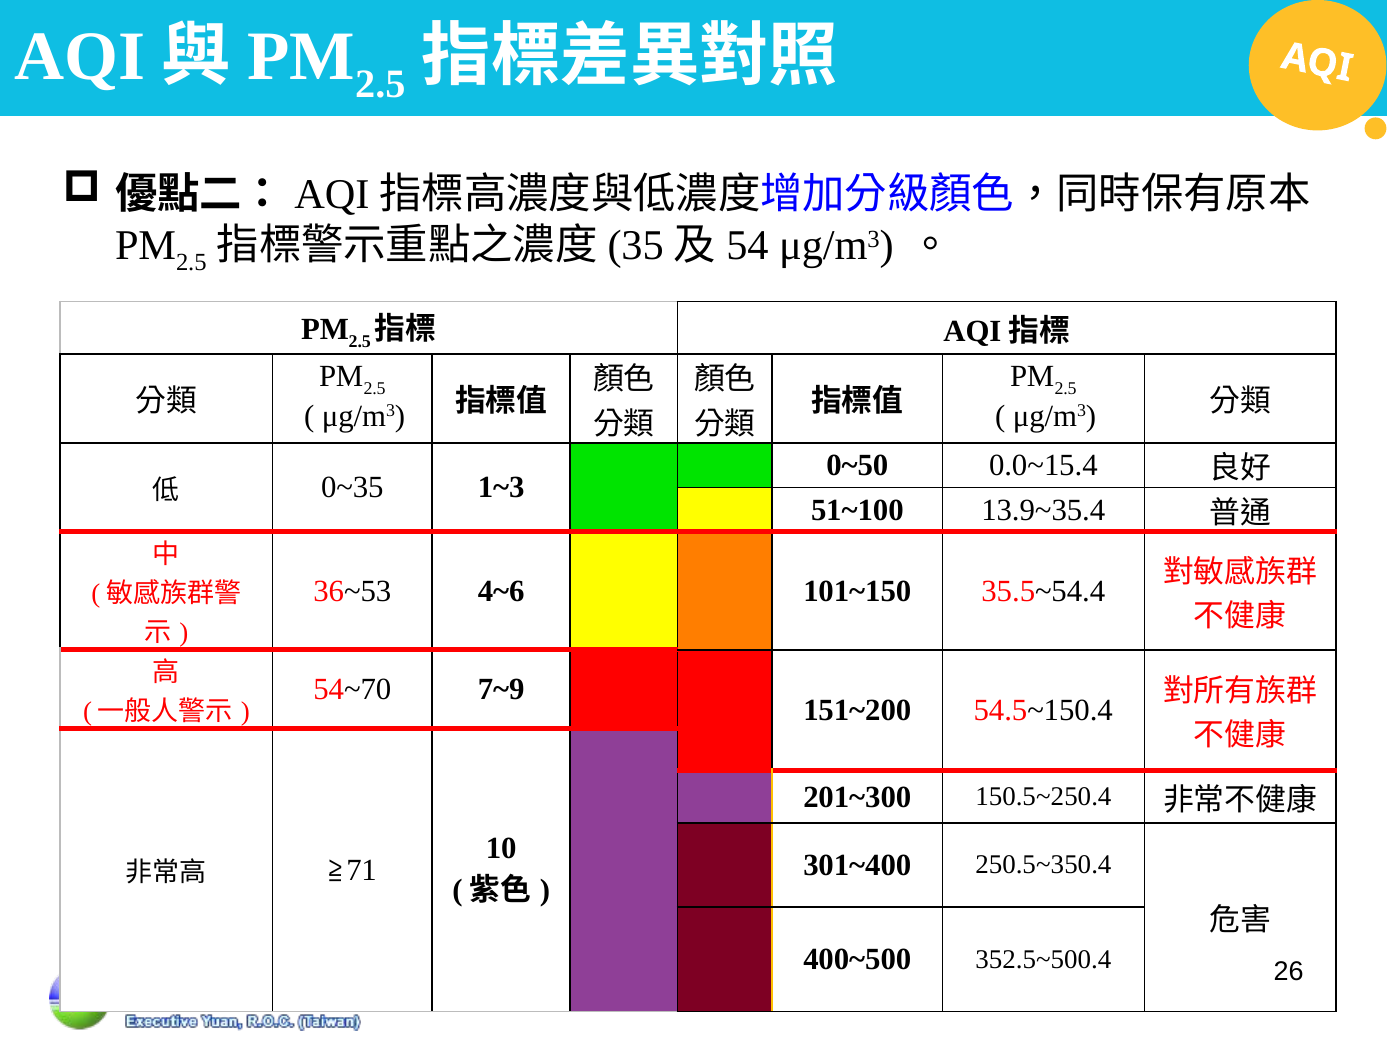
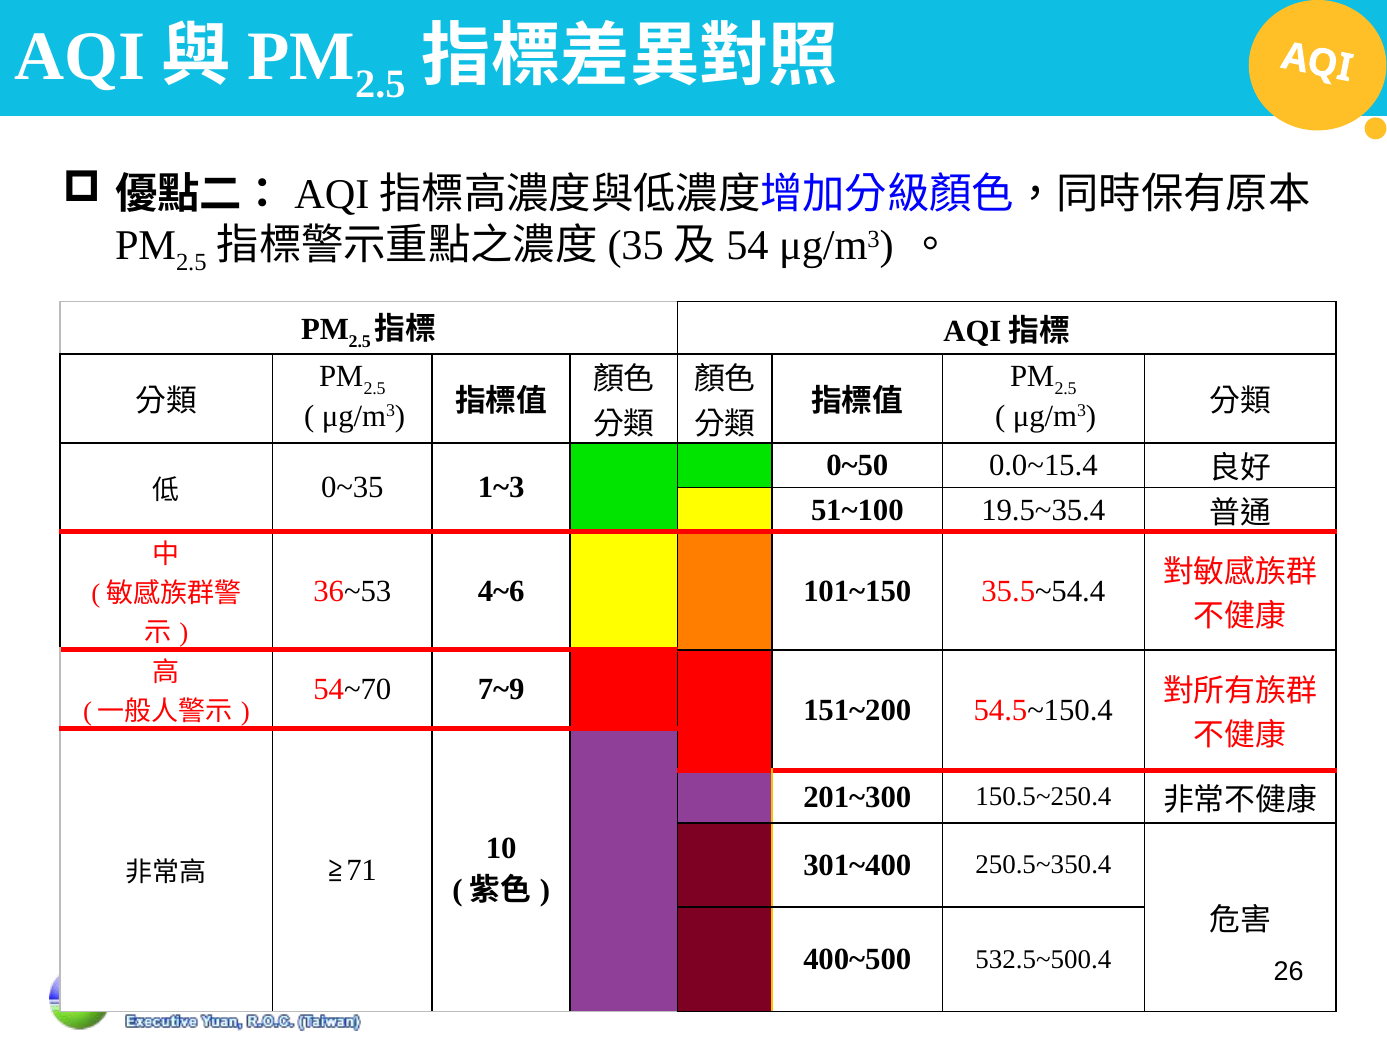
13.9~35.4: 13.9~35.4 -> 19.5~35.4 (1043, 510)
352.5~500.4: 352.5~500.4 -> 532.5~500.4 (1043, 960)
